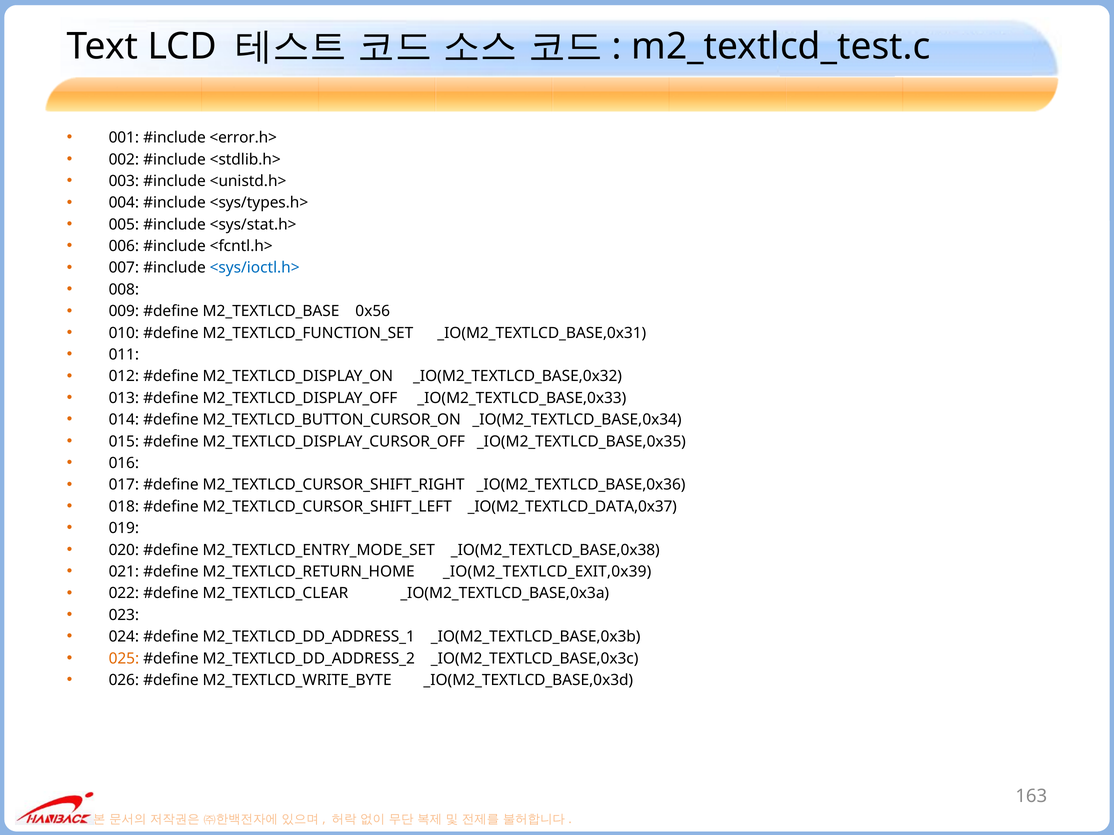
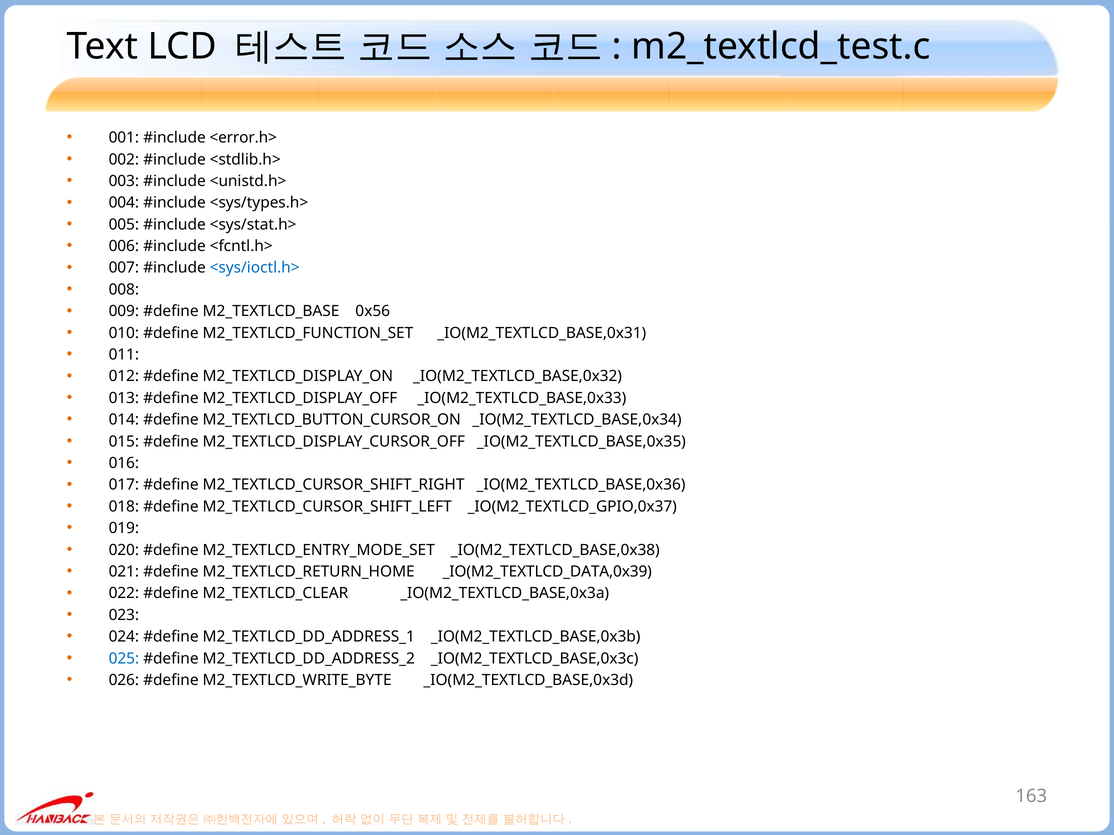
_IO(M2_TEXTLCD_DATA,0x37: _IO(M2_TEXTLCD_DATA,0x37 -> _IO(M2_TEXTLCD_GPIO,0x37 (572, 507)
_IO(M2_TEXTLCD_EXIT,0x39: _IO(M2_TEXTLCD_EXIT,0x39 -> _IO(M2_TEXTLCD_DATA,0x39 (547, 572)
025 colour: orange -> blue (124, 659)
